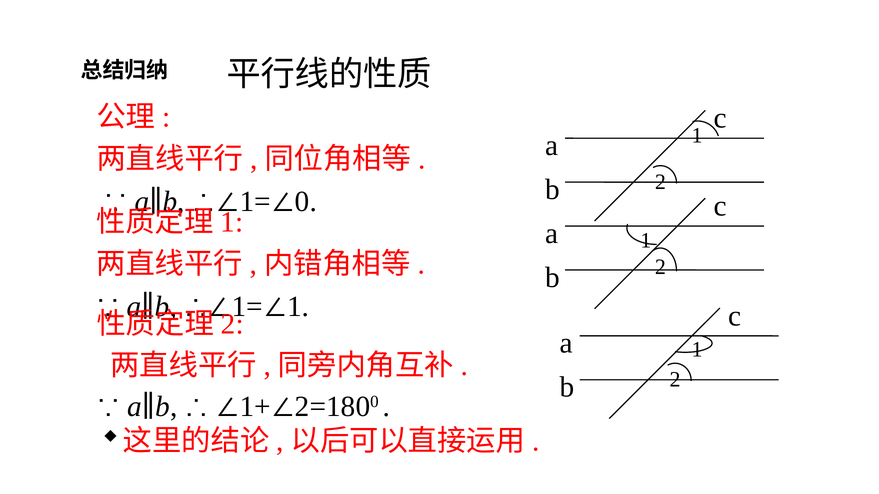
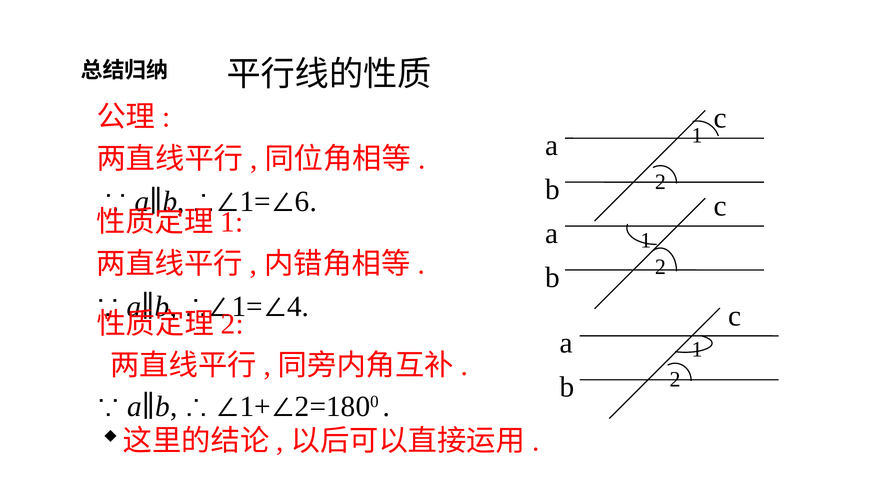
0: 0 -> 6 (306, 202)
1: 1 -> 4 (298, 307)
